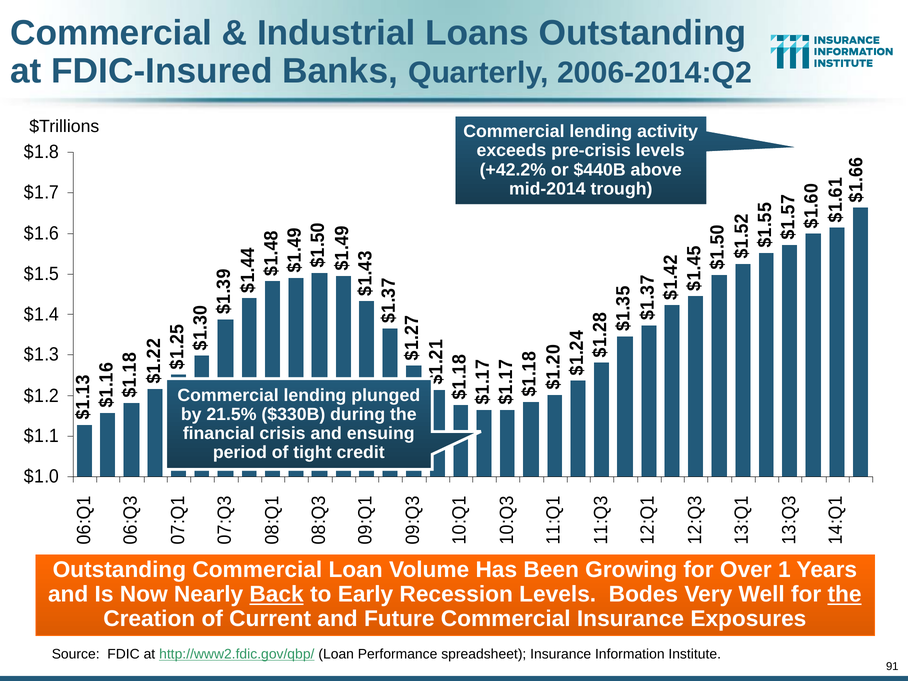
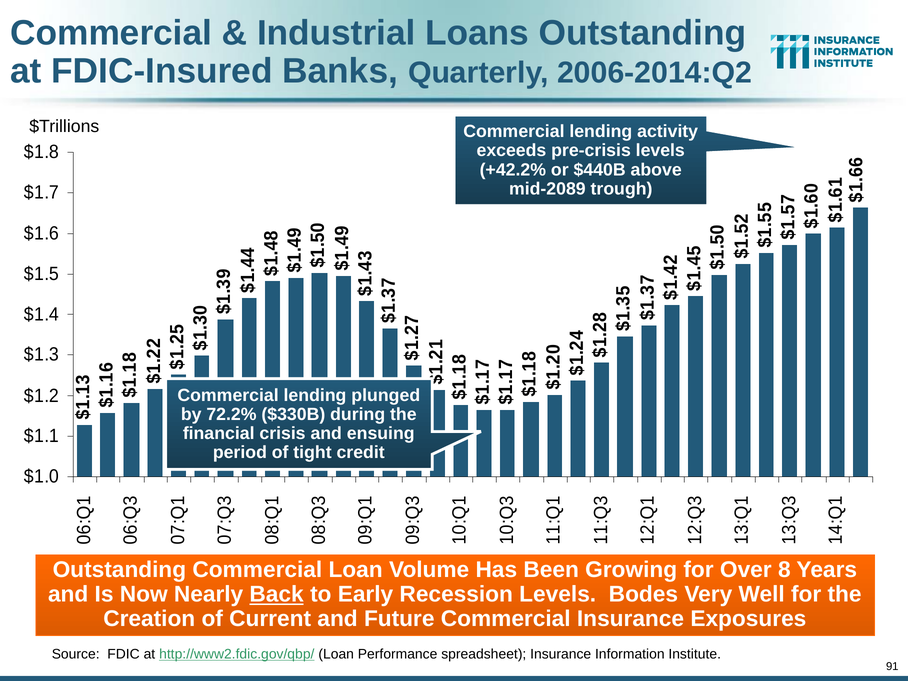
mid-2014: mid-2014 -> mid-2089 (547, 189)
21.5%: 21.5% -> 72.2% (231, 414)
Over 1: 1 -> 8 (784, 570)
the underline: present -> none (845, 594)
